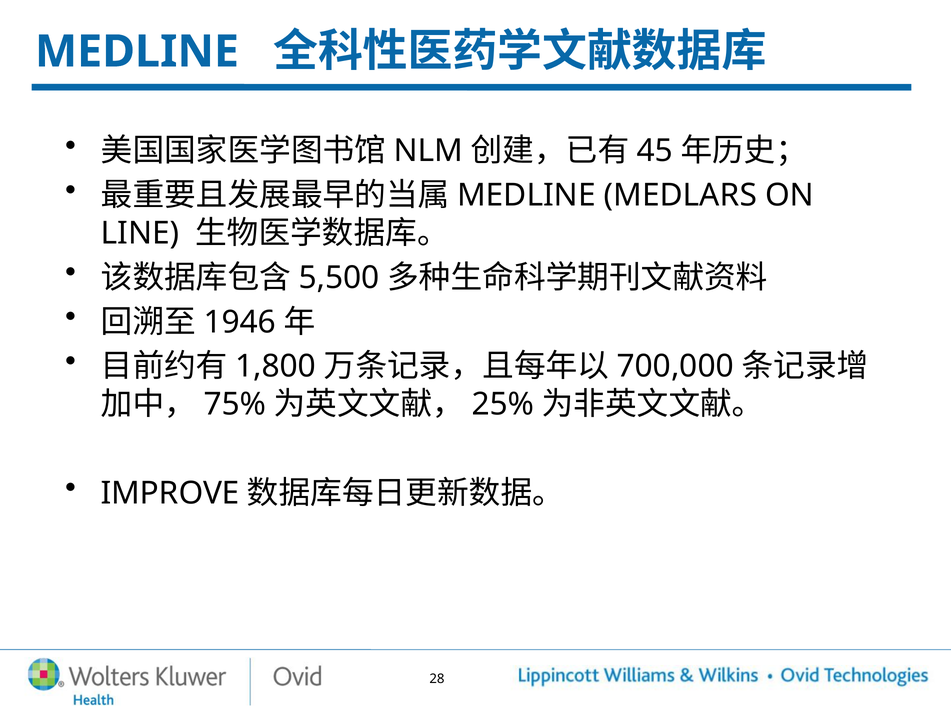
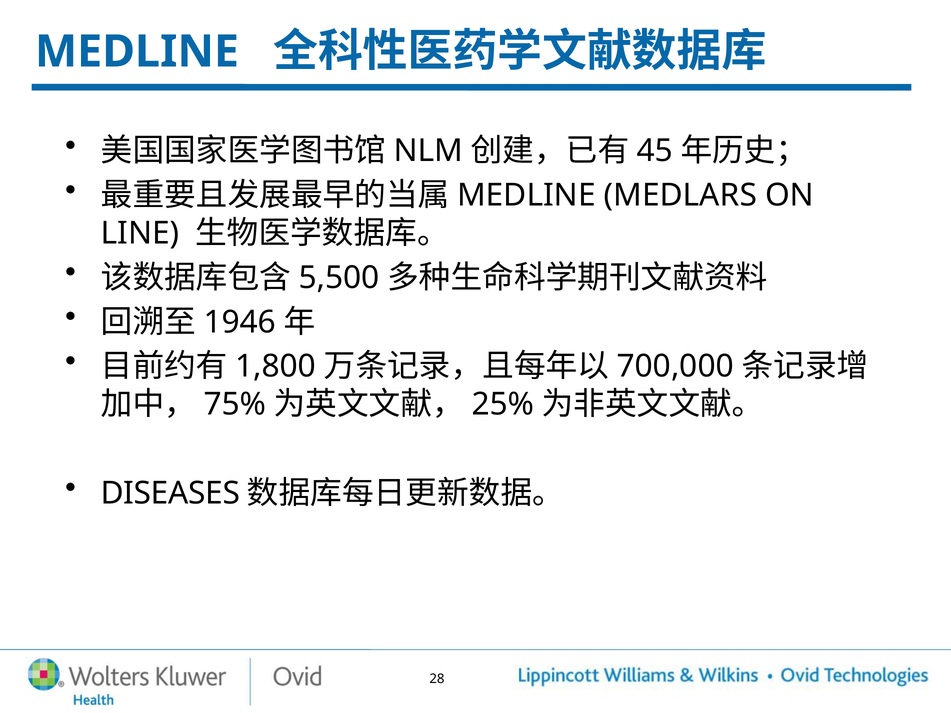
IMPROVE: IMPROVE -> DISEASES (170, 493)
